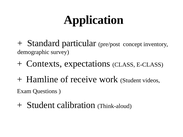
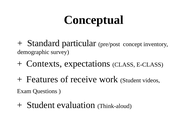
Application: Application -> Conceptual (94, 20)
Hamline: Hamline -> Features (42, 79)
calibration: calibration -> evaluation (76, 105)
